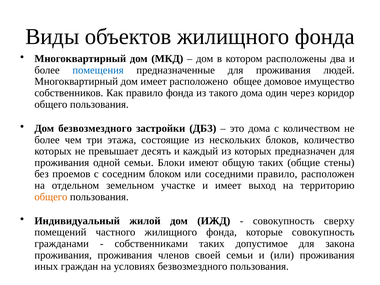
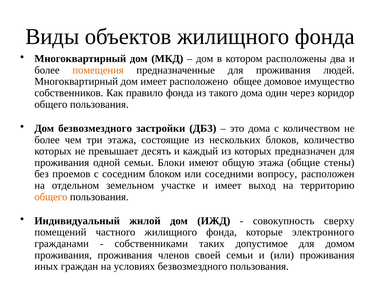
помещения colour: blue -> orange (98, 70)
общую таких: таких -> этажа (271, 163)
соседними правило: правило -> вопросу (277, 174)
которые совокупность: совокупность -> электронного (323, 232)
закона: закона -> домом (340, 244)
